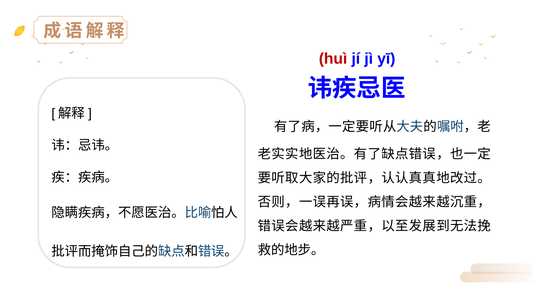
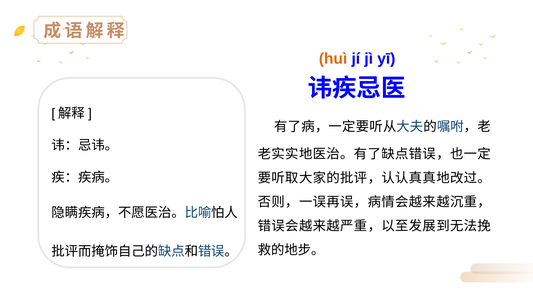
huì colour: red -> orange (333, 59)
